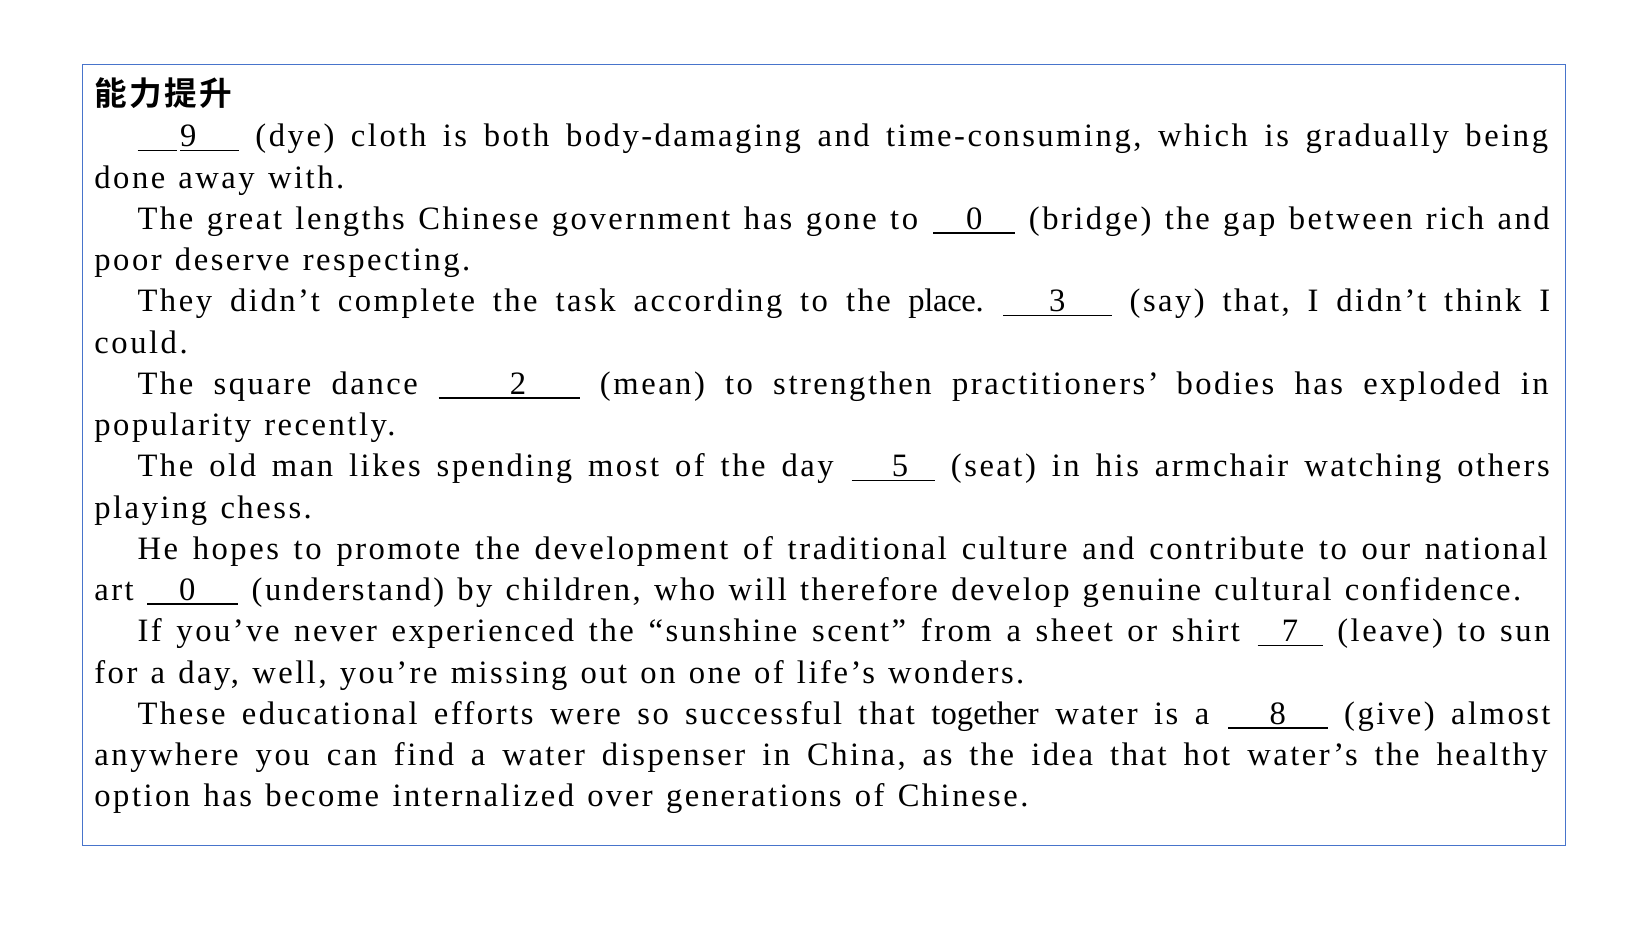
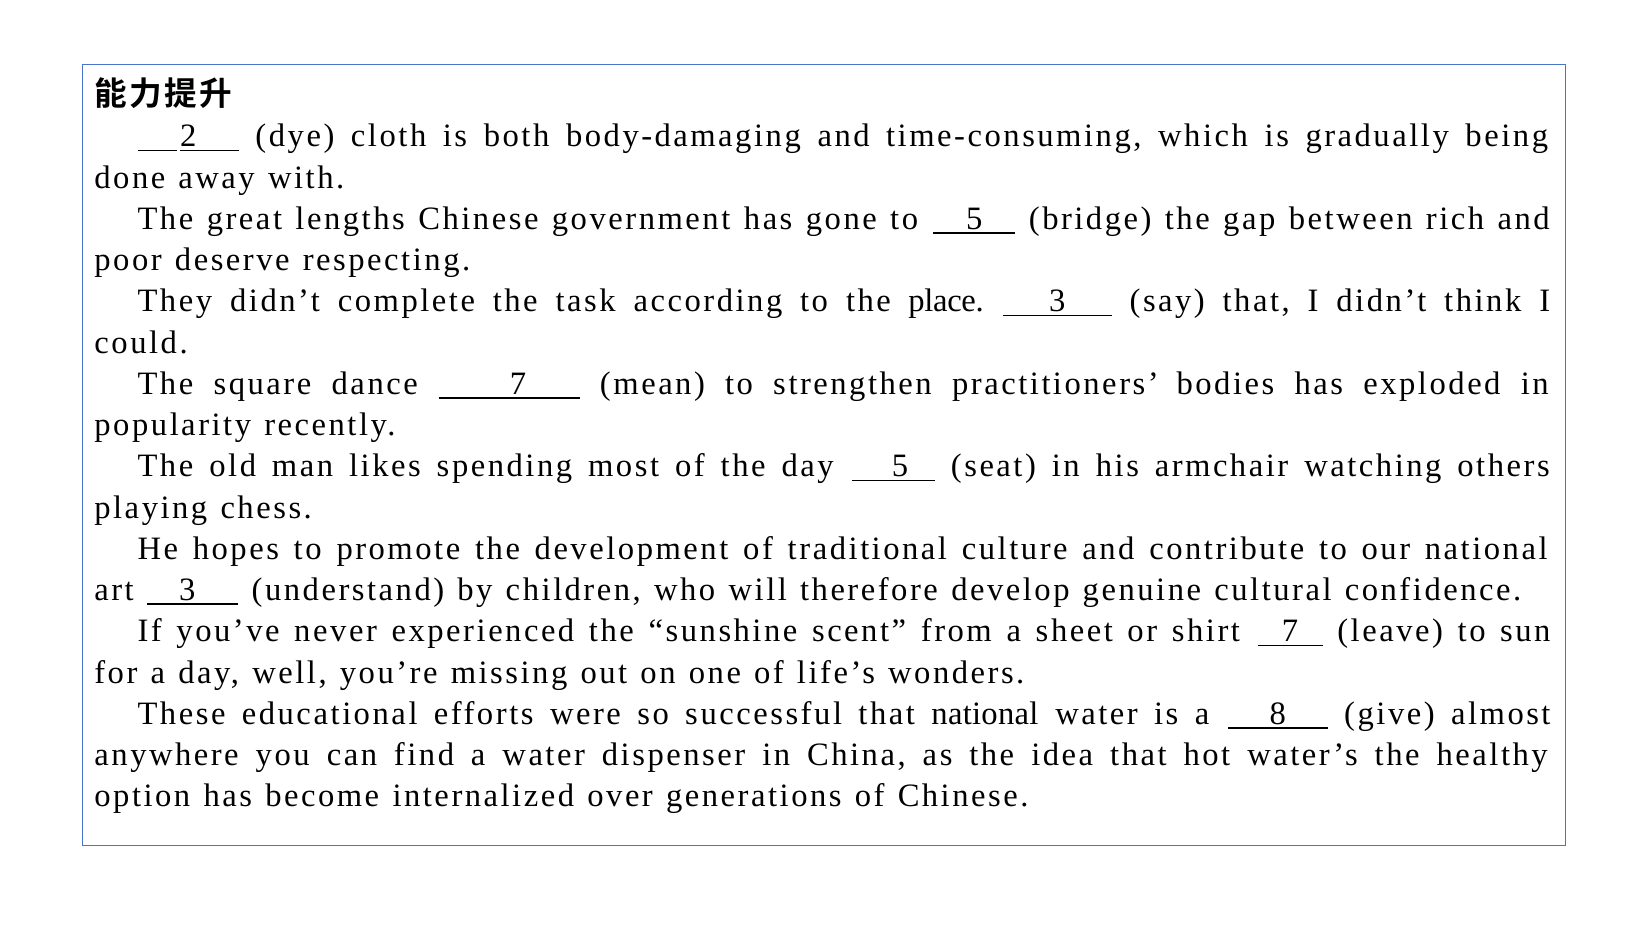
9: 9 -> 2 (188, 136)
to 0: 0 -> 5 (974, 218)
dance 2: 2 -> 7 (518, 383)
art 0: 0 -> 3 (187, 590)
that together: together -> national (985, 713)
